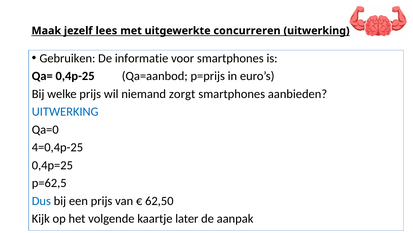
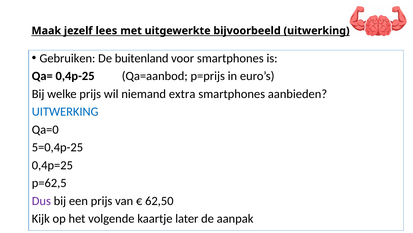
concurreren: concurreren -> bijvoorbeeld (247, 31)
informatie: informatie -> buitenland (142, 58)
zorgt: zorgt -> extra (182, 94)
4=0,4p-25: 4=0,4p-25 -> 5=0,4p-25 (57, 147)
Dus colour: blue -> purple (41, 200)
